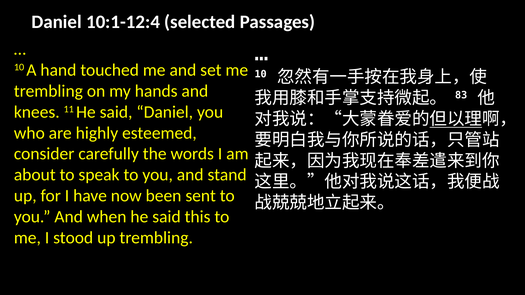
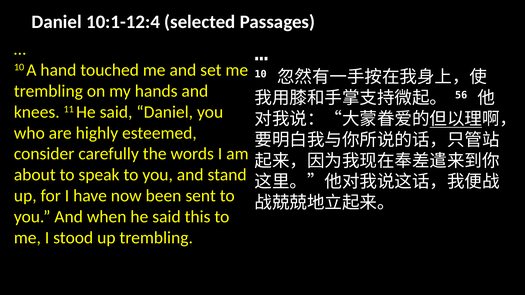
83: 83 -> 56 (461, 95)
